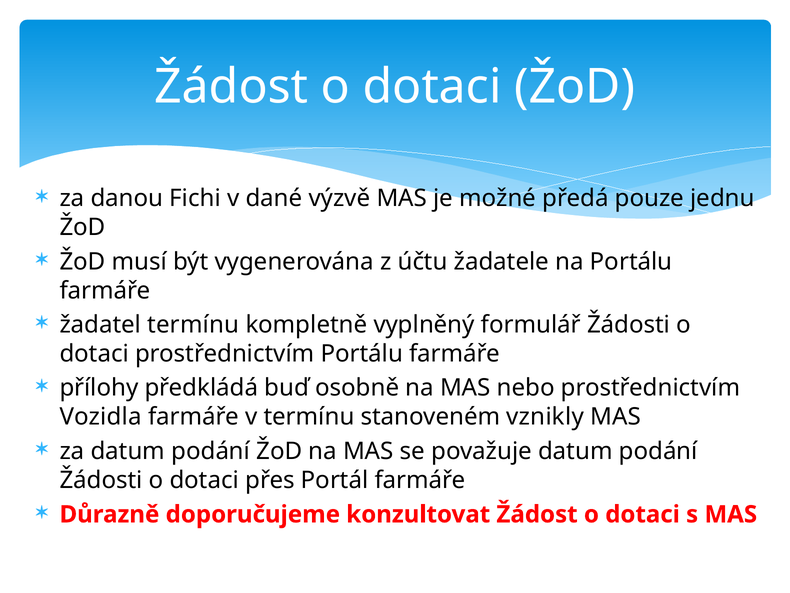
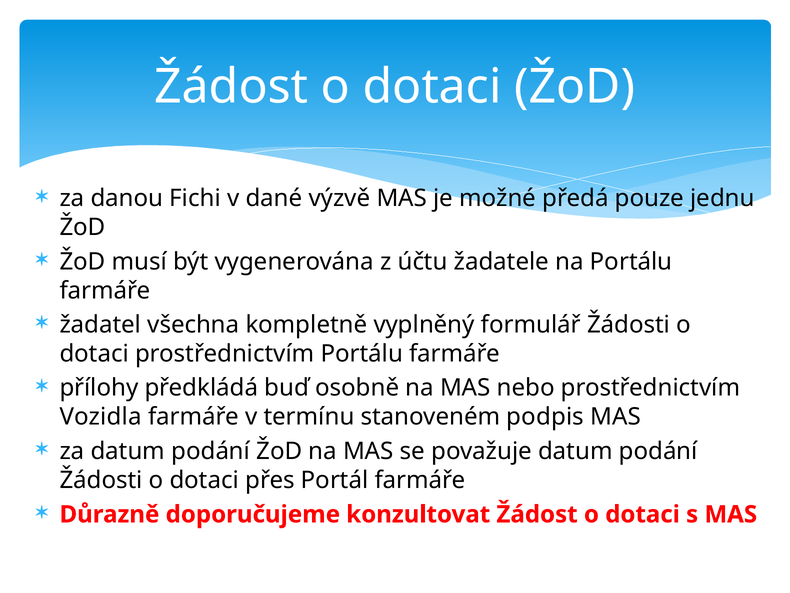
žadatel termínu: termínu -> všechna (193, 325)
vznikly: vznikly -> podpis (545, 417)
